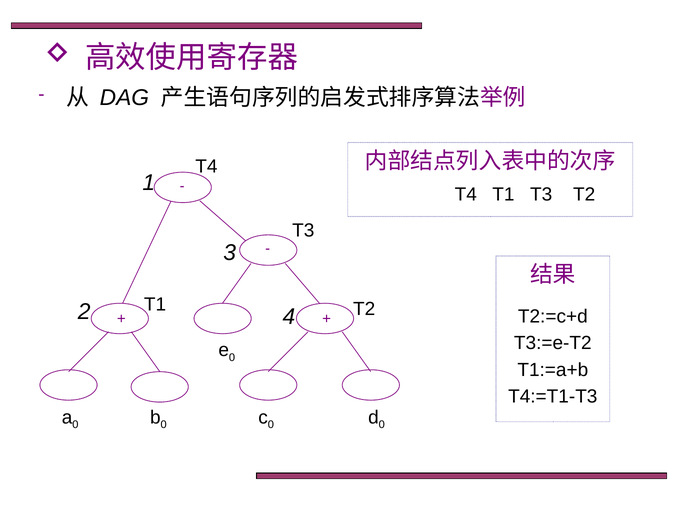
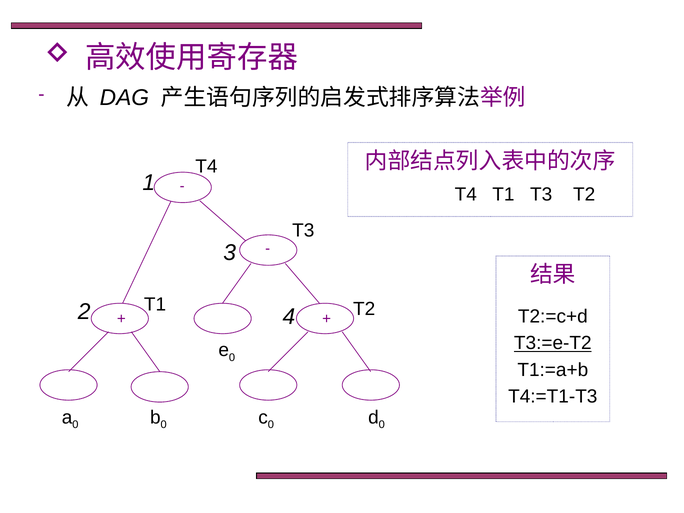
T3:=e-T2 underline: none -> present (553, 343)
